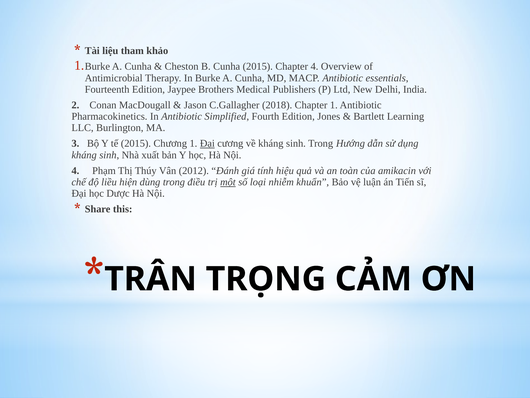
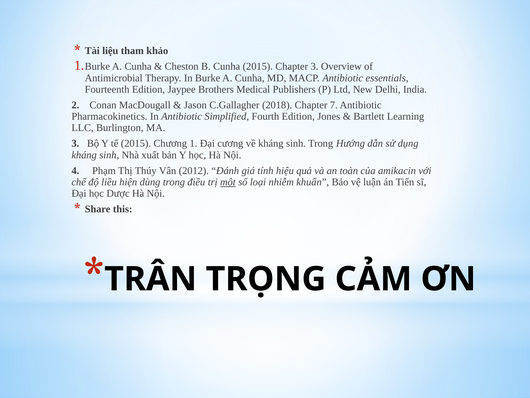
Chapter 4: 4 -> 3 (314, 67)
Chapter 1: 1 -> 7 (334, 105)
Đại underline: present -> none (207, 143)
